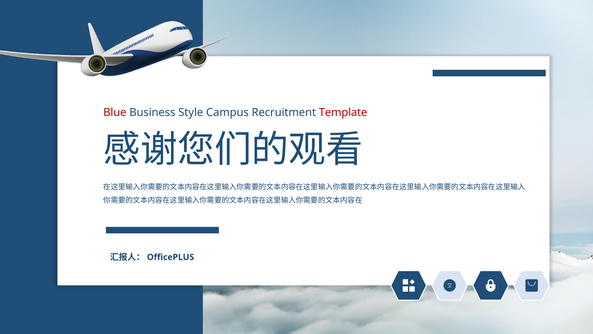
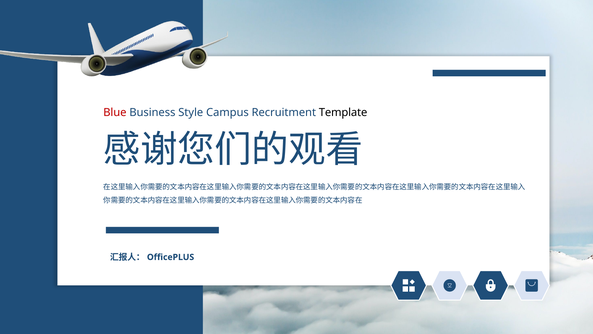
Template colour: red -> black (343, 112)
